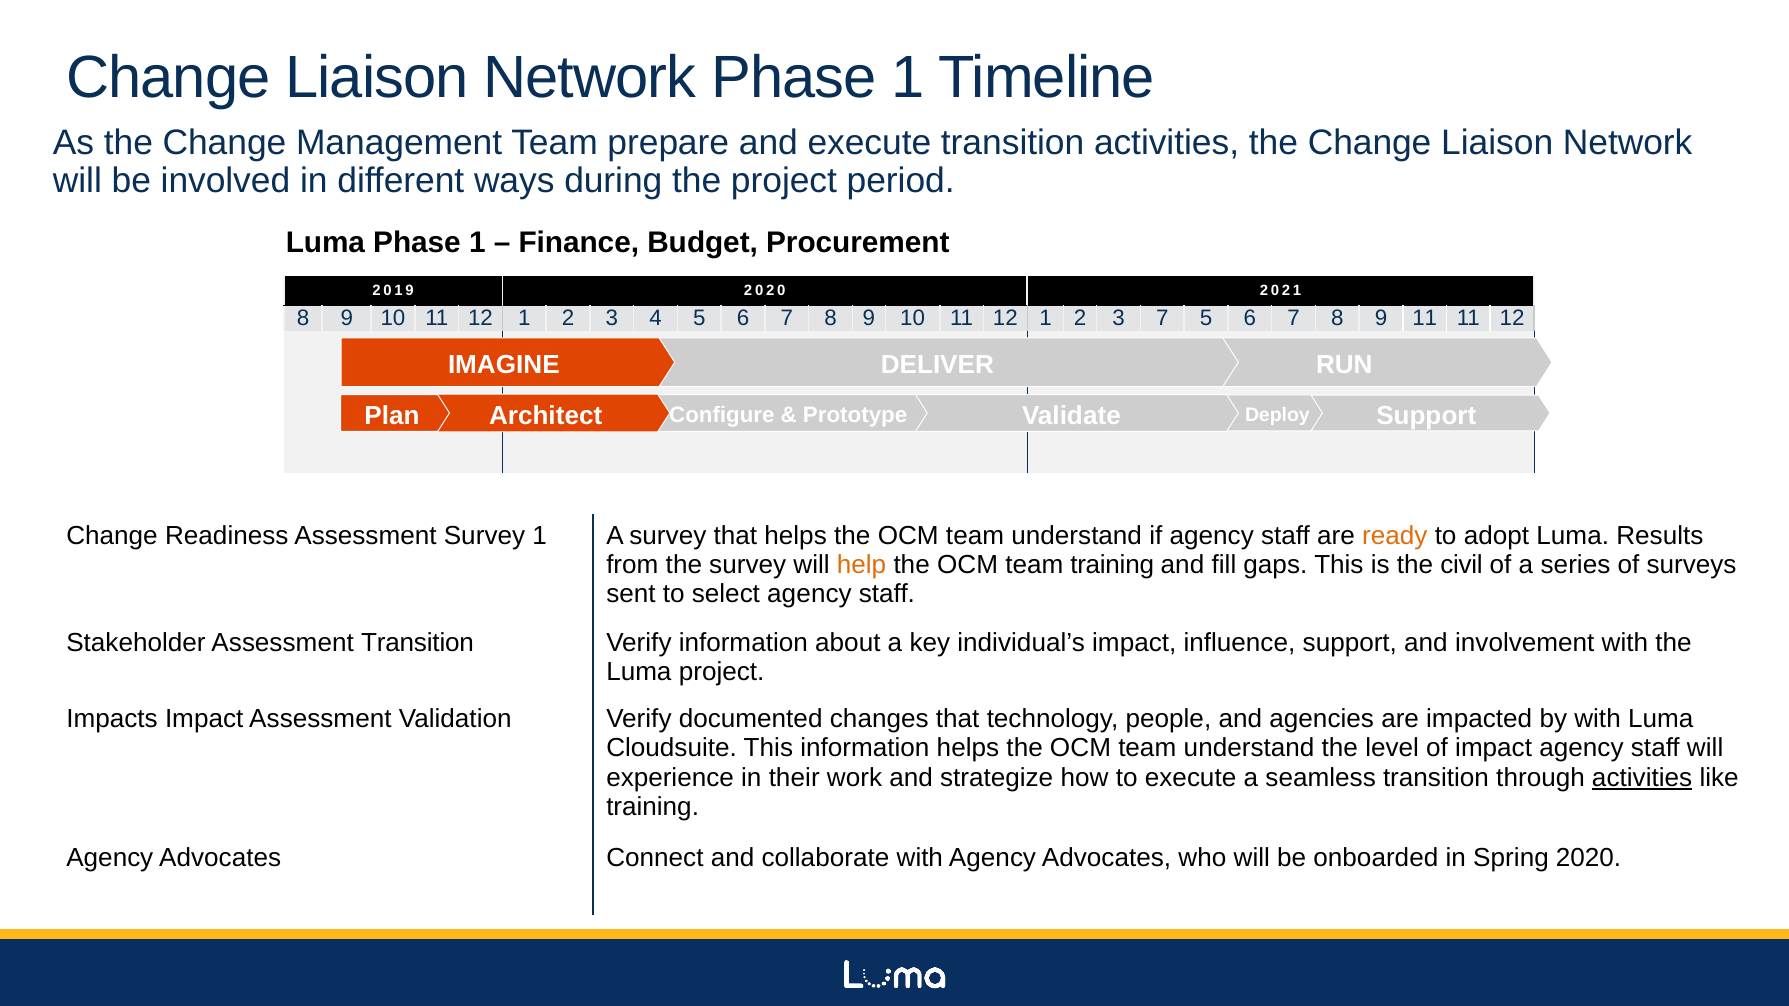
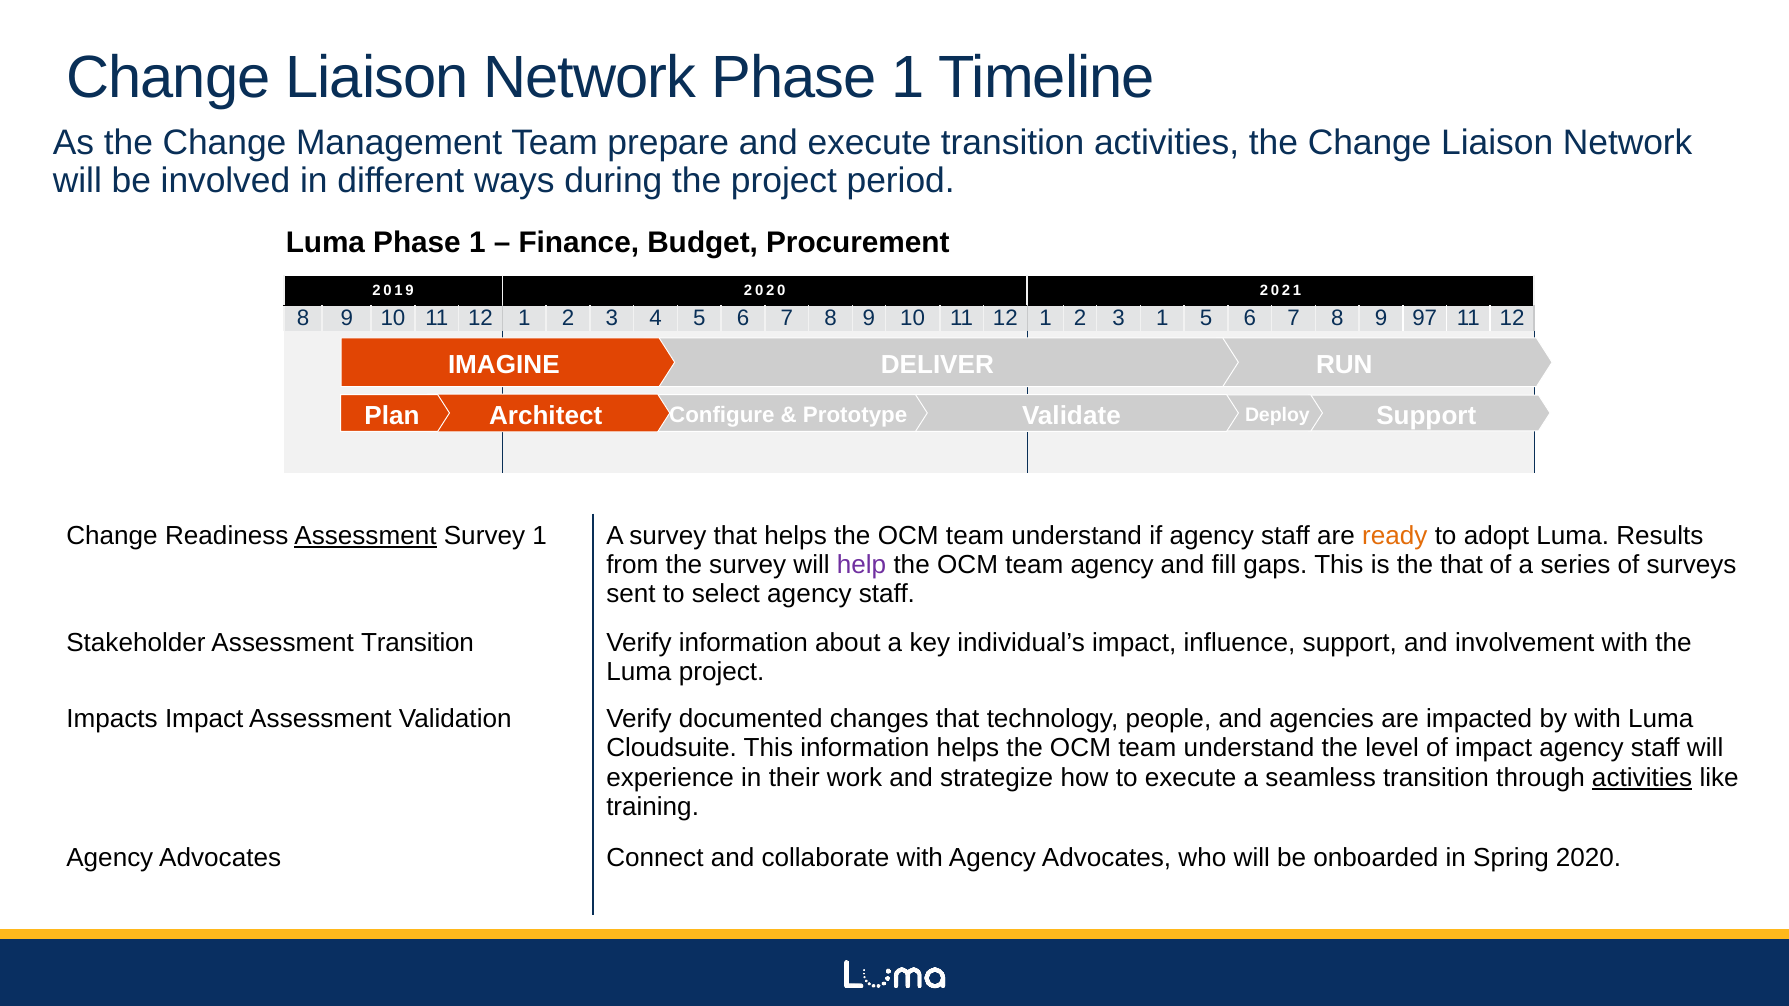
3 7: 7 -> 1 (1162, 319)
9 11: 11 -> 97 (1425, 319)
Assessment underline: none -> present (365, 536)
help colour: orange -> purple (862, 565)
team training: training -> agency (1112, 565)
the civil: civil -> that (1462, 565)
